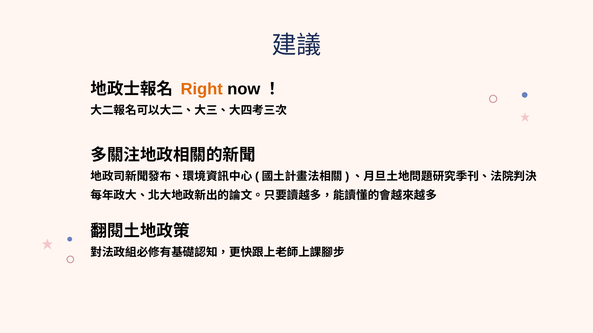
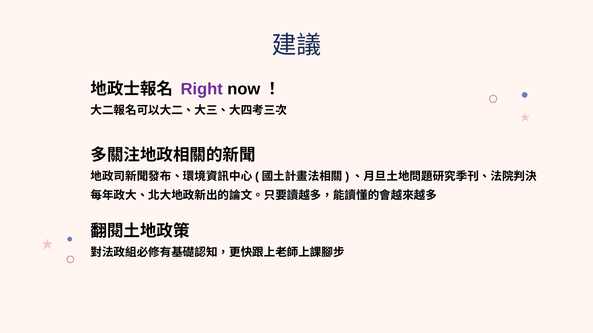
Right colour: orange -> purple (202, 89)
